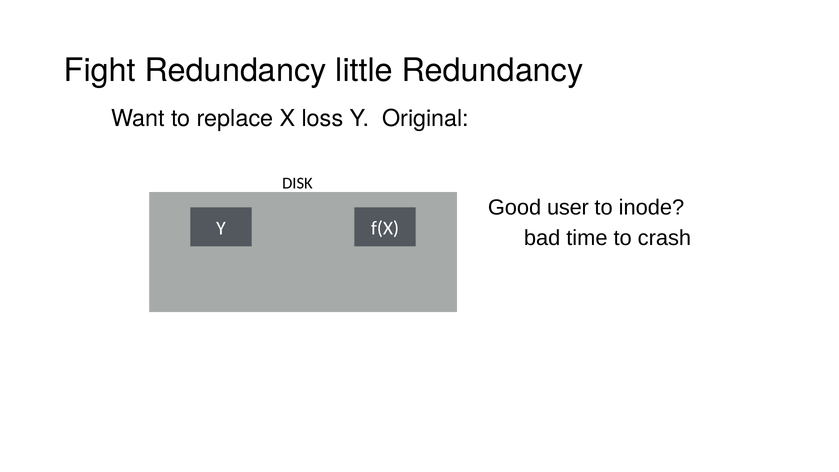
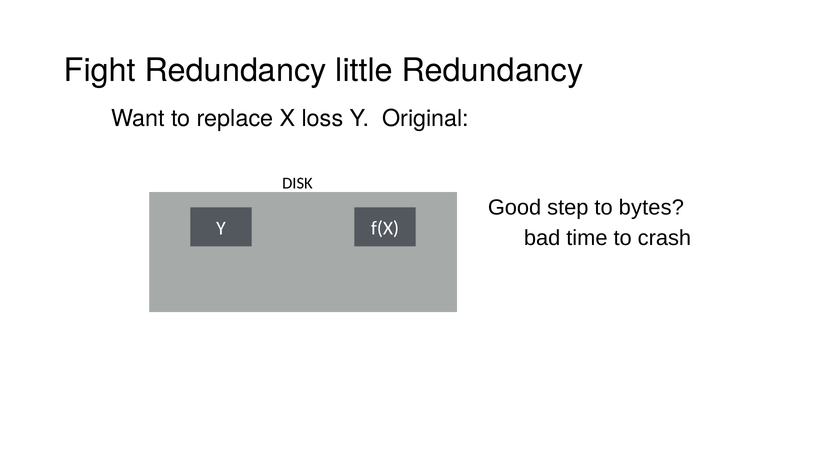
user: user -> step (568, 208)
inode: inode -> bytes (651, 208)
